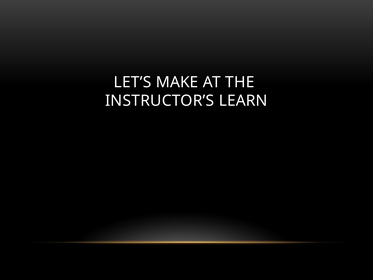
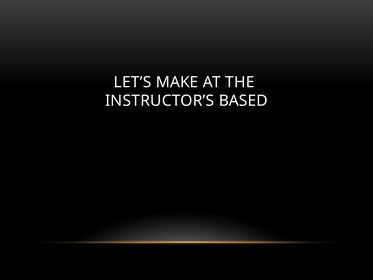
LEARN: LEARN -> BASED (243, 101)
